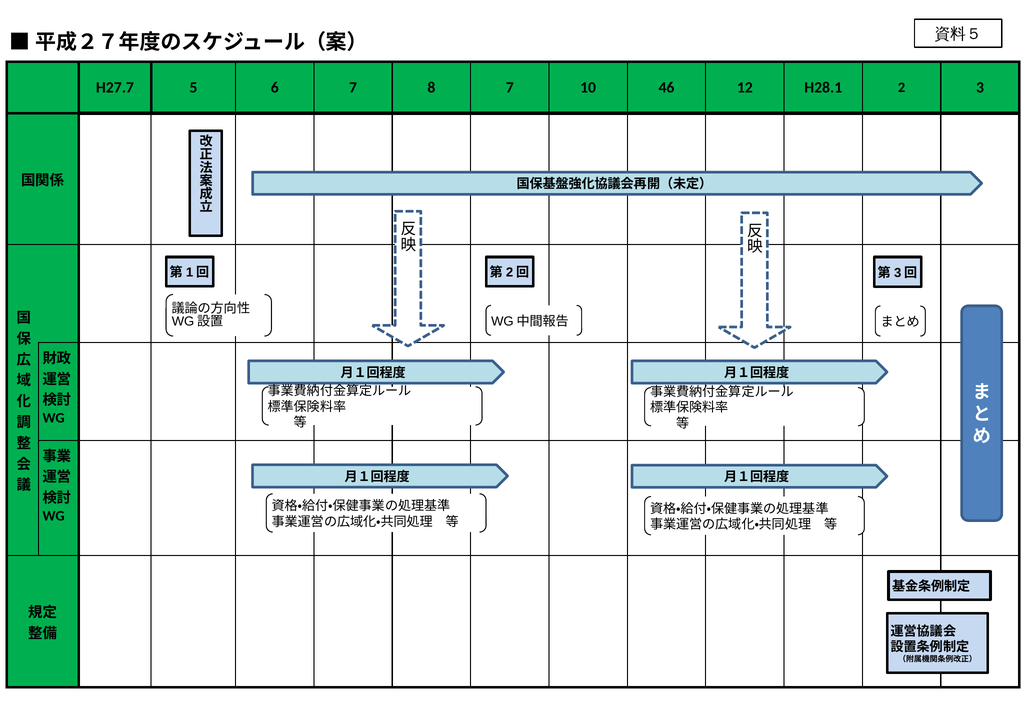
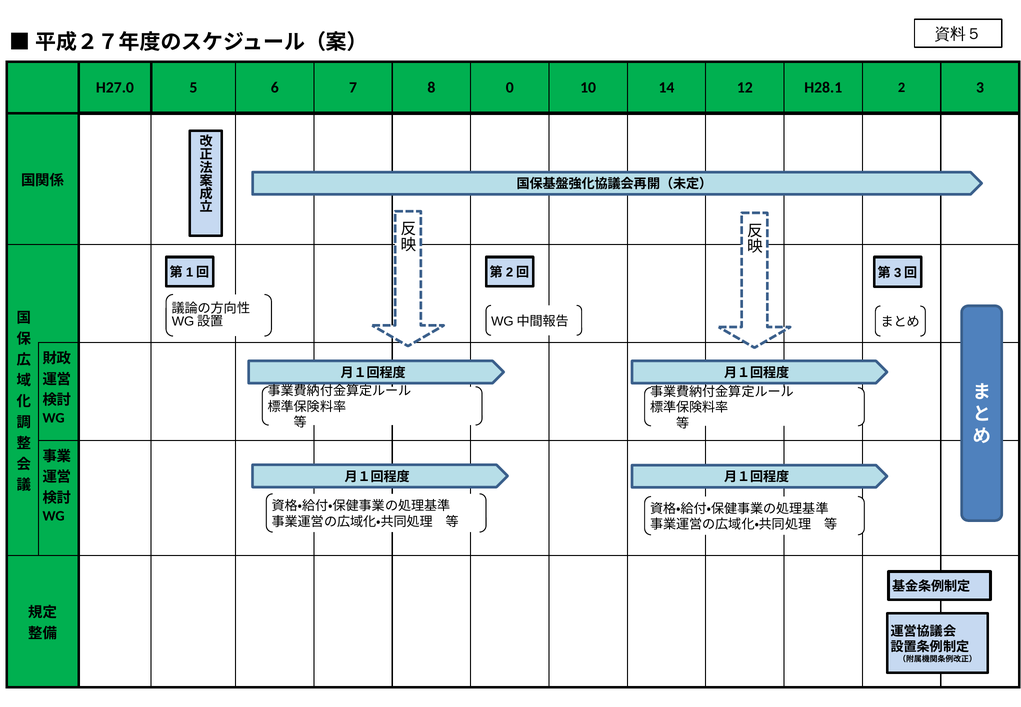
H27.7: H27.7 -> H27.0 (115, 88)
8 7: 7 -> 0 (510, 88)
46: 46 -> 14 (666, 88)
